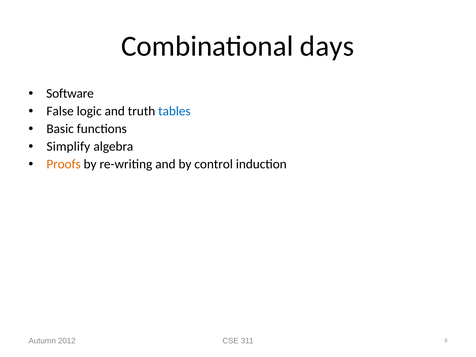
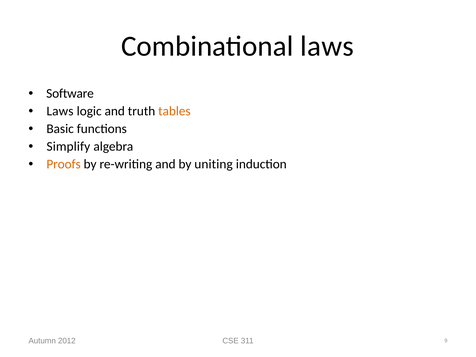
Combinational days: days -> laws (327, 46)
False: False -> Laws (60, 111)
tables colour: blue -> orange (174, 111)
control: control -> uniting (214, 164)
